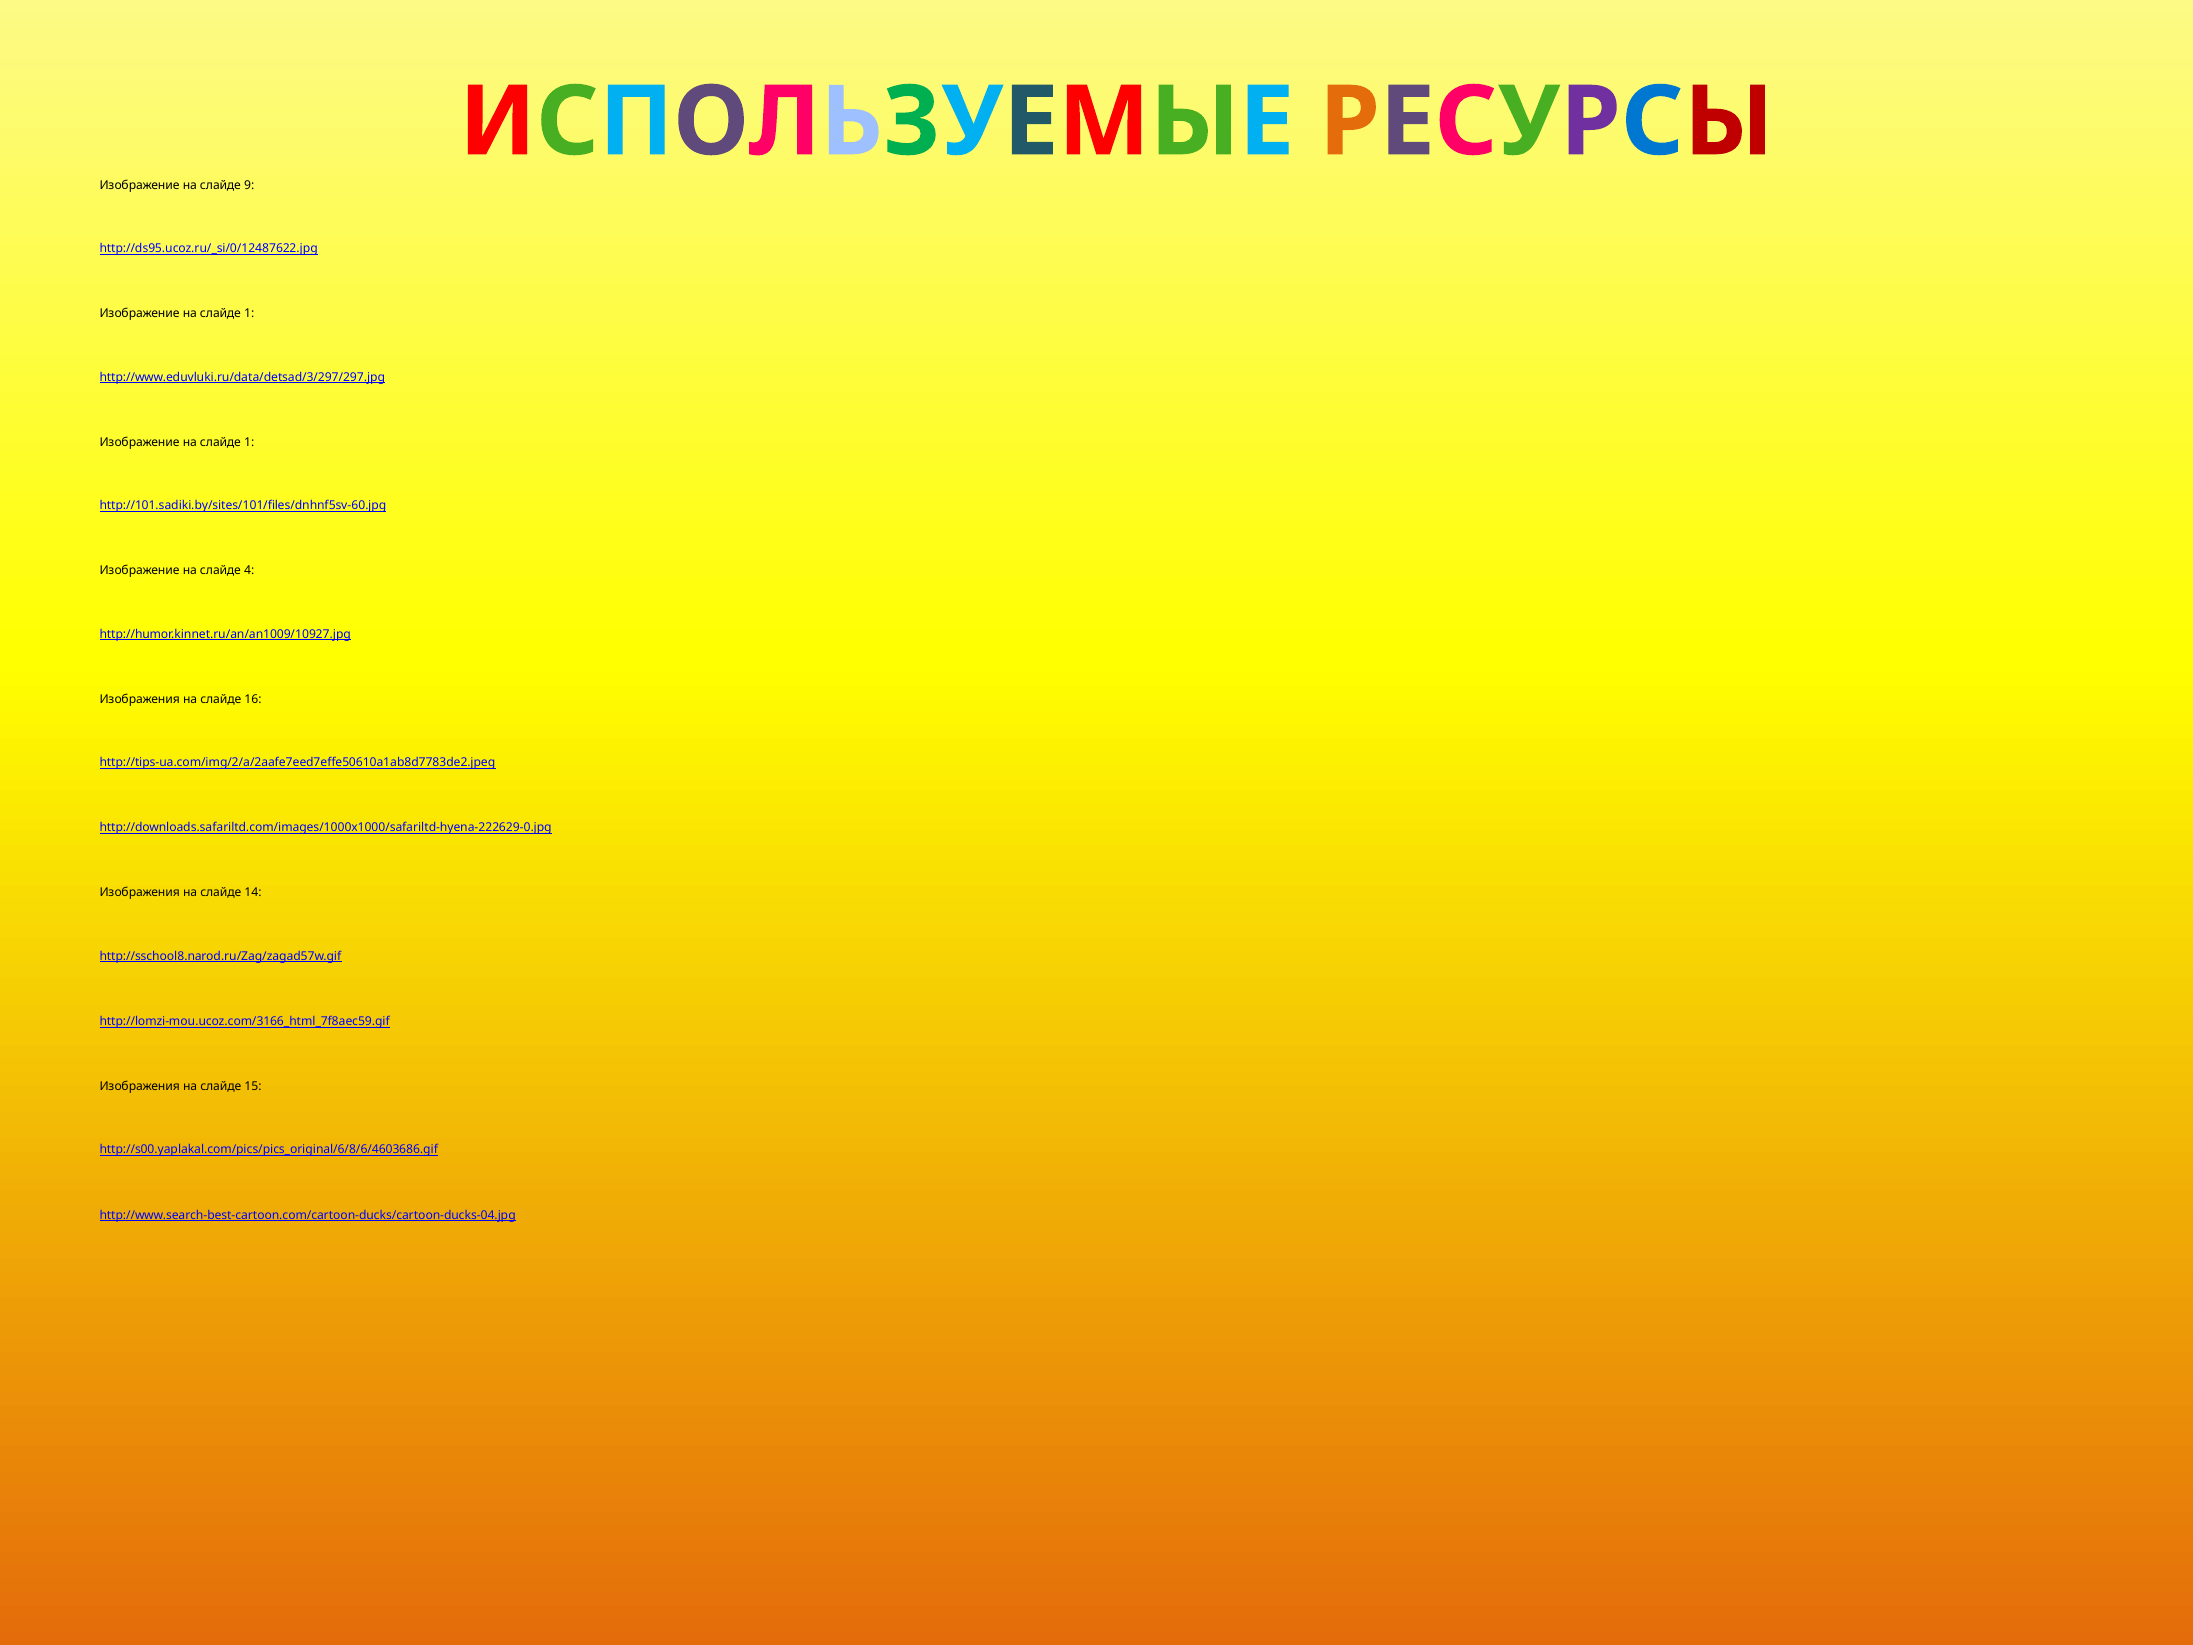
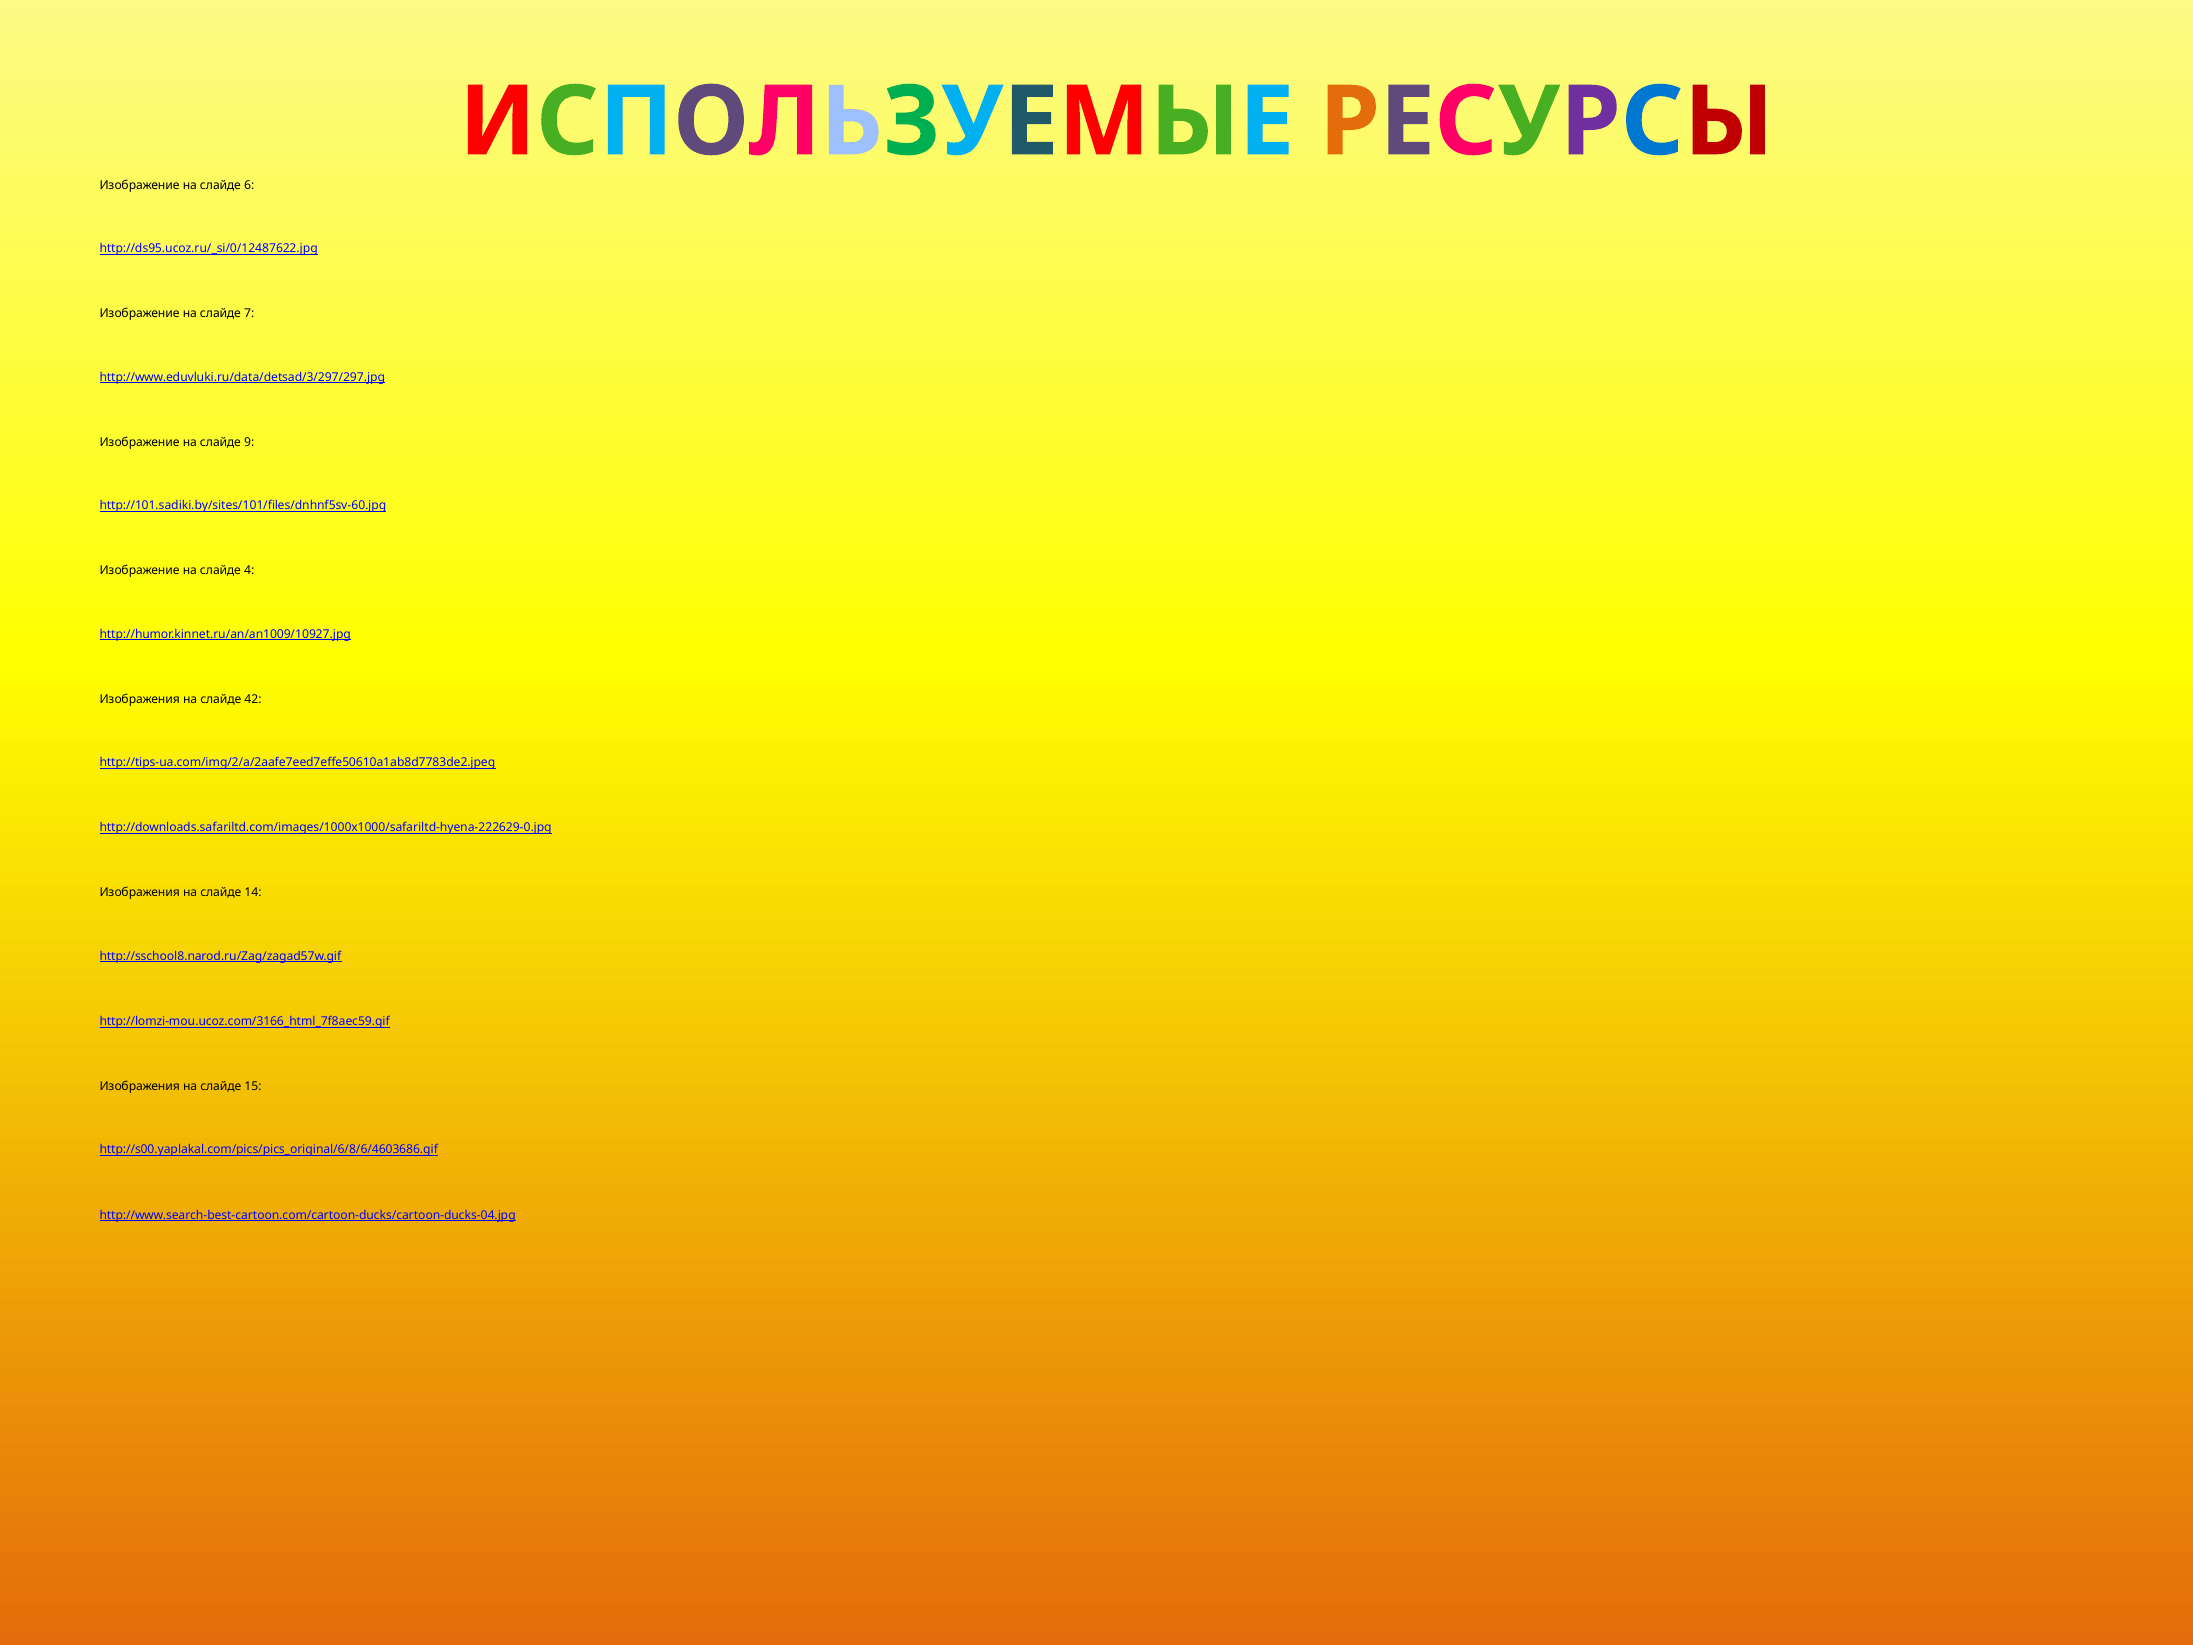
9: 9 -> 6 (249, 185)
1: 1 -> 7 (249, 314)
1: 1 -> 9 (249, 442)
16: 16 -> 42 (253, 699)
